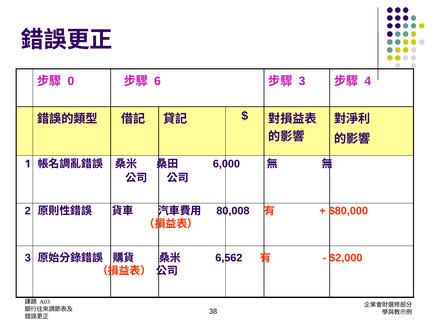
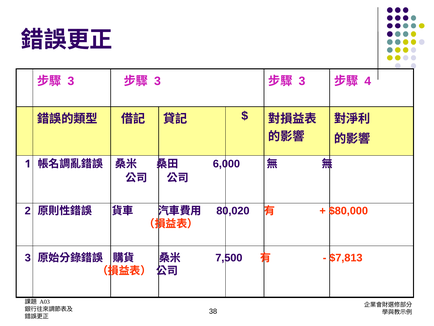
0: 0 -> 3 (71, 81)
6: 6 -> 3 (157, 81)
80,008: 80,008 -> 80,020 (233, 211)
6,562: 6,562 -> 7,500 (229, 258)
$2,000: $2,000 -> $7,813 (346, 258)
